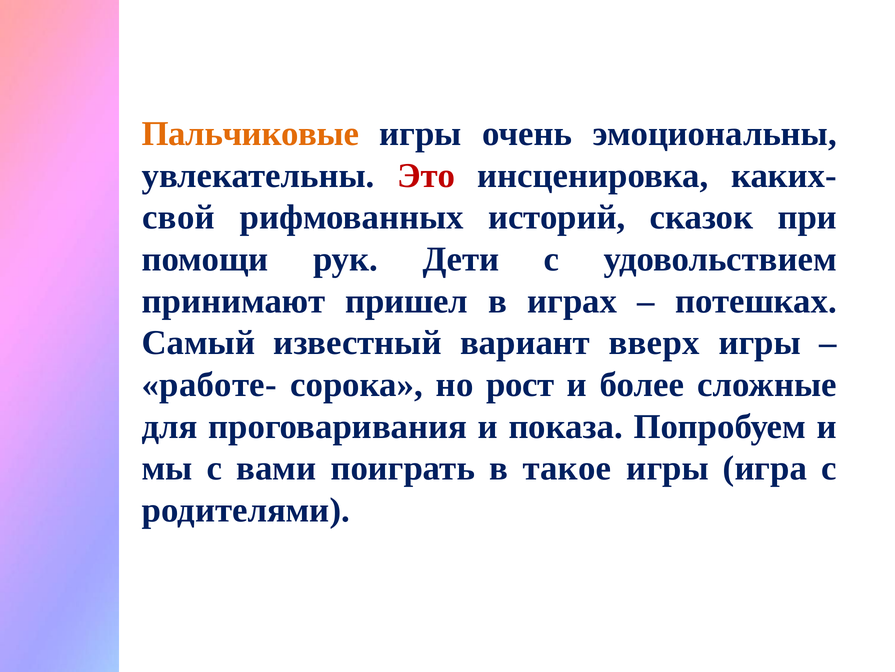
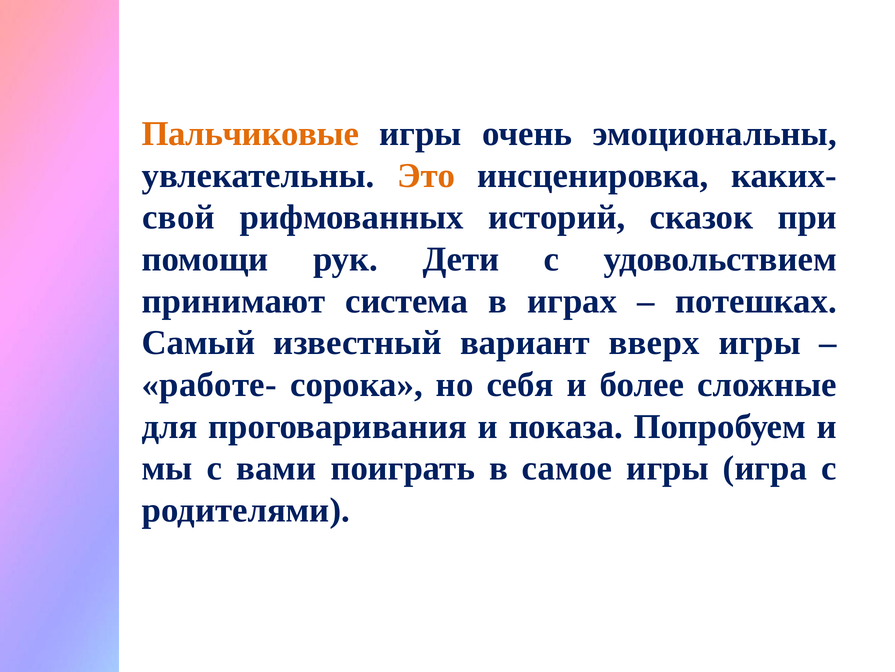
Это colour: red -> orange (426, 175)
пришел: пришел -> система (407, 301)
рост: рост -> себя (520, 384)
такое: такое -> самое (567, 468)
